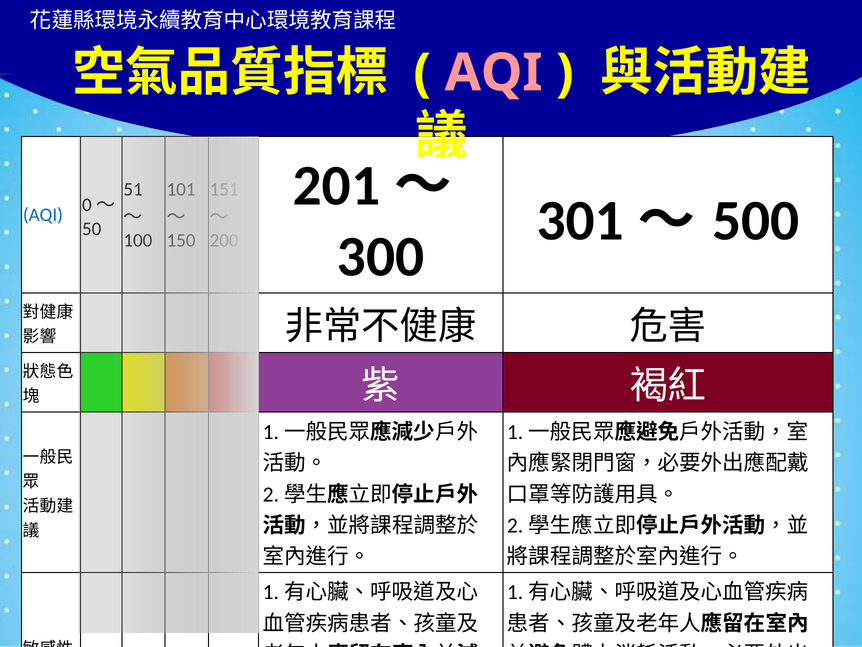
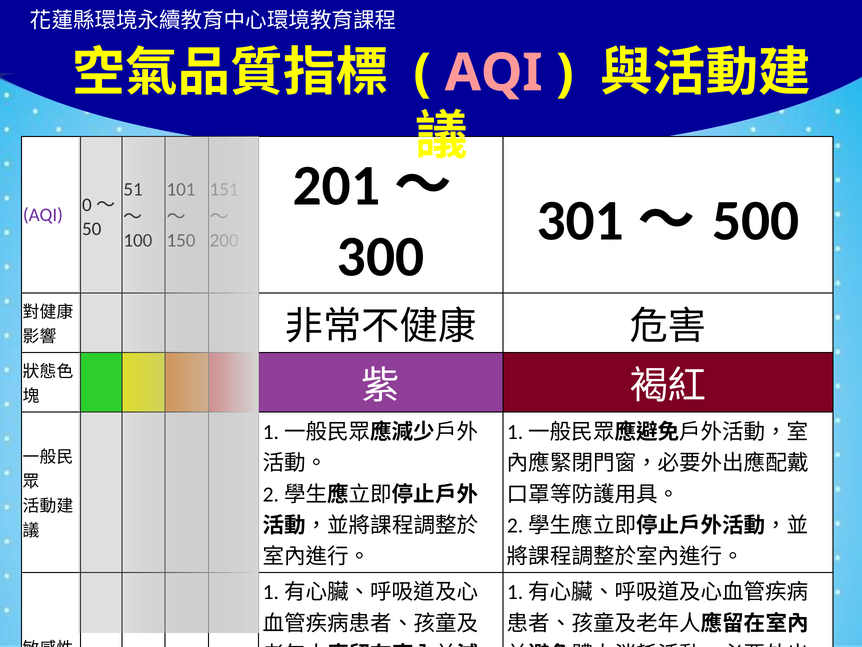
AQI colour: blue -> purple (43, 215)
